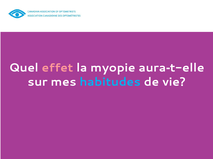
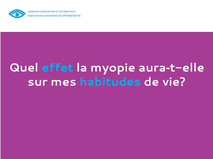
effet colour: pink -> light blue (57, 68)
